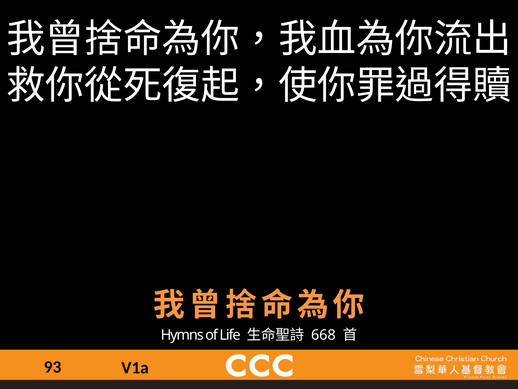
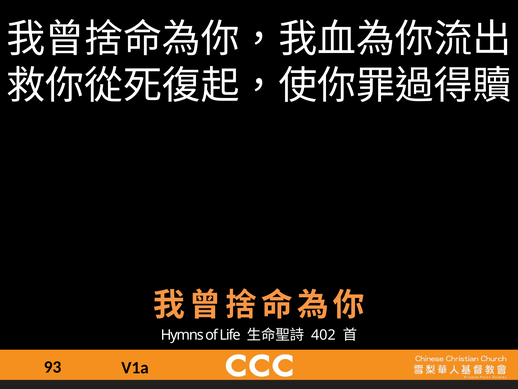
668: 668 -> 402 (323, 335)
